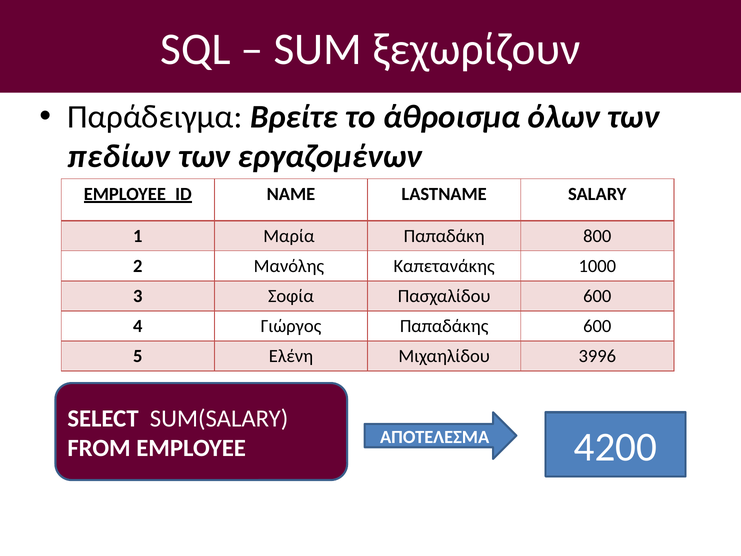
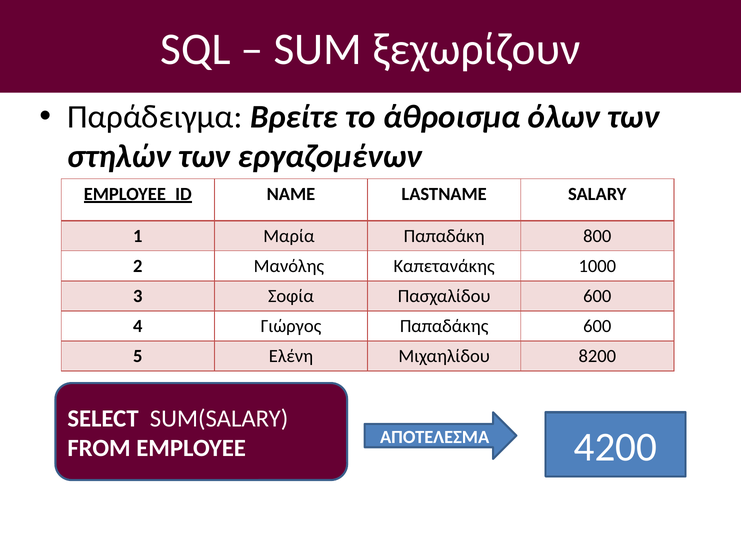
πεδίων: πεδίων -> στηλών (119, 156)
3996: 3996 -> 8200 (597, 356)
